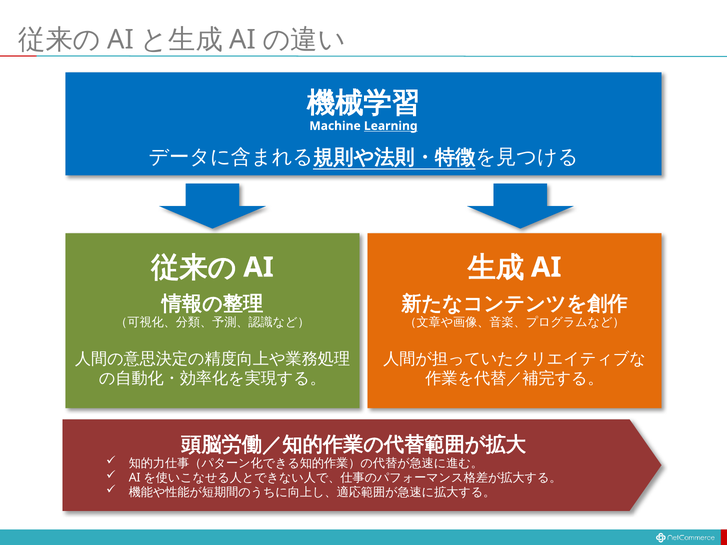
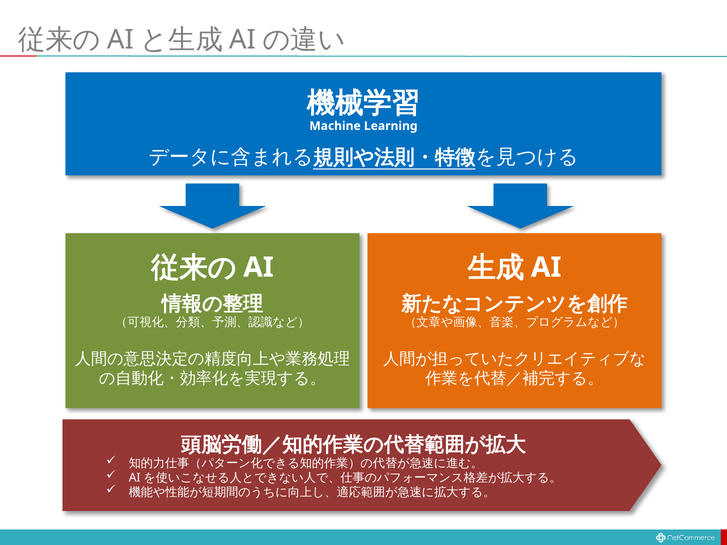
Learning underline: present -> none (391, 126)
